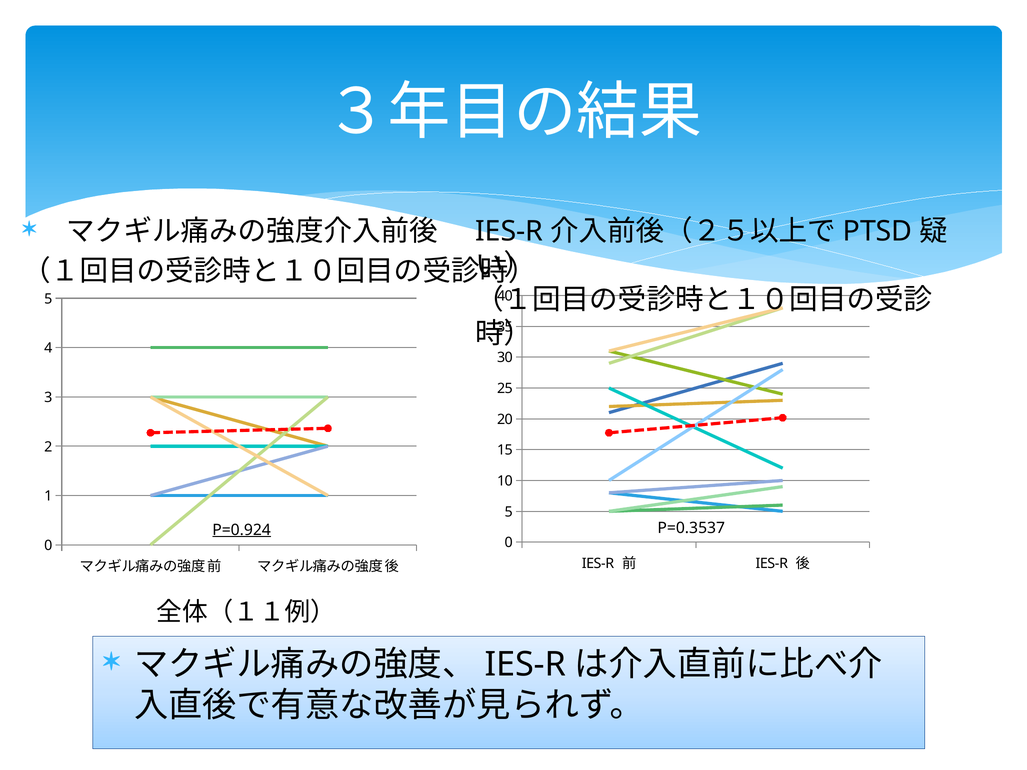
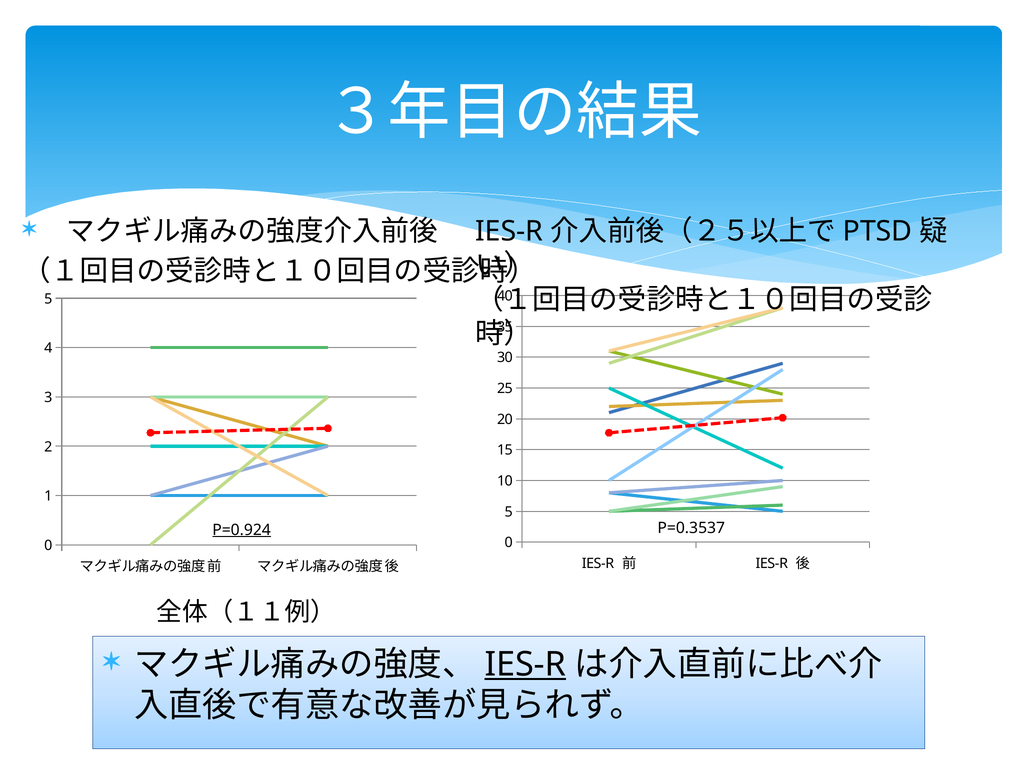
IES-R underline: none -> present (525, 665)
